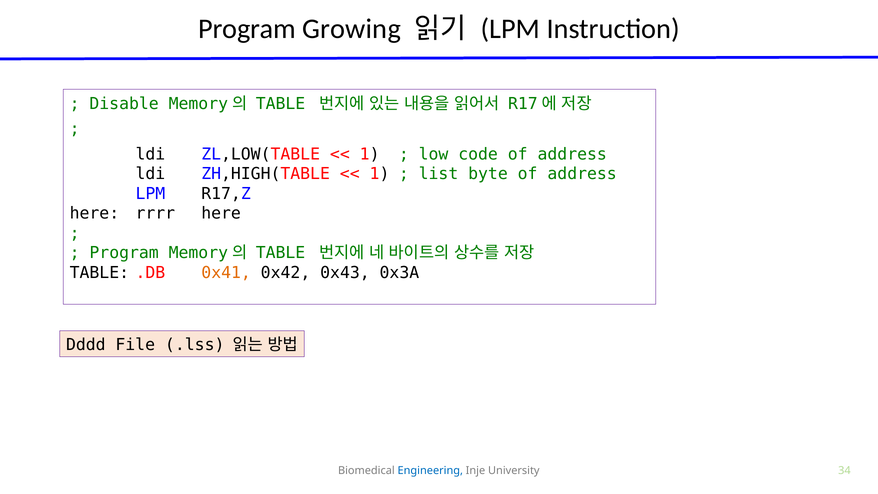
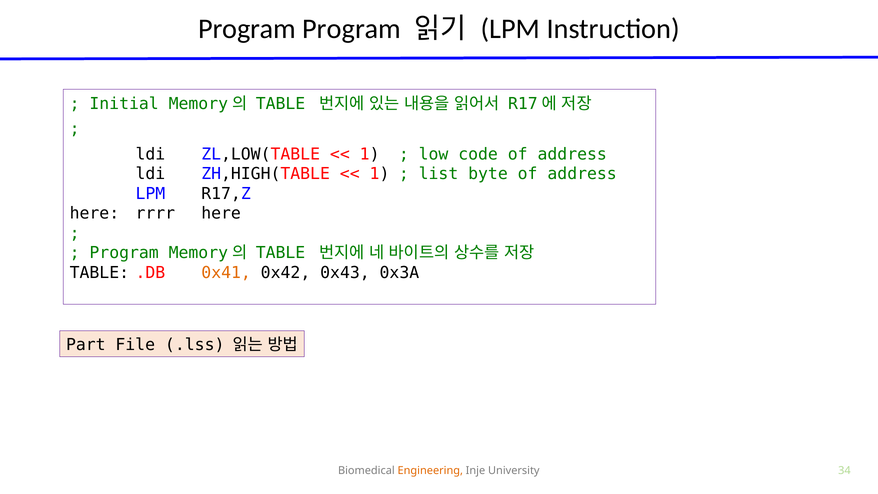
Program Growing: Growing -> Program (352, 29)
Disable: Disable -> Initial (124, 104)
Dddd: Dddd -> Part (86, 345)
Engineering colour: blue -> orange (430, 471)
